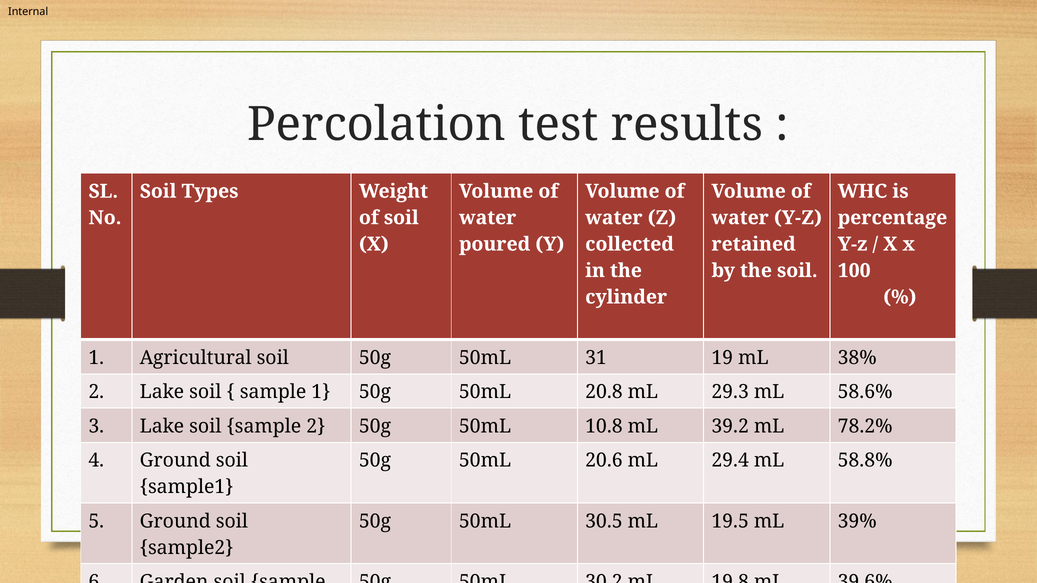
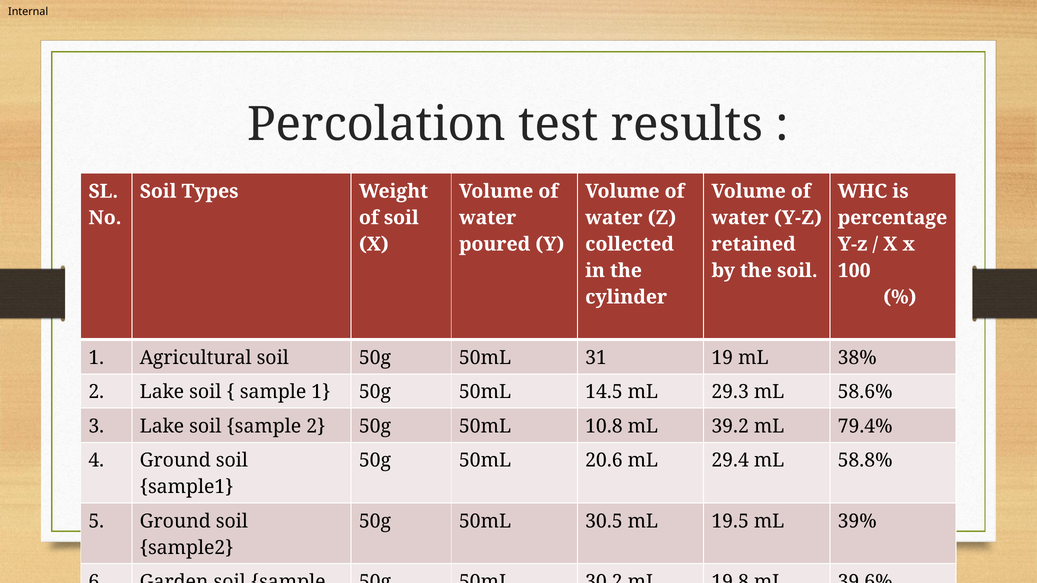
20.8: 20.8 -> 14.5 (604, 392)
78.2%: 78.2% -> 79.4% (865, 426)
